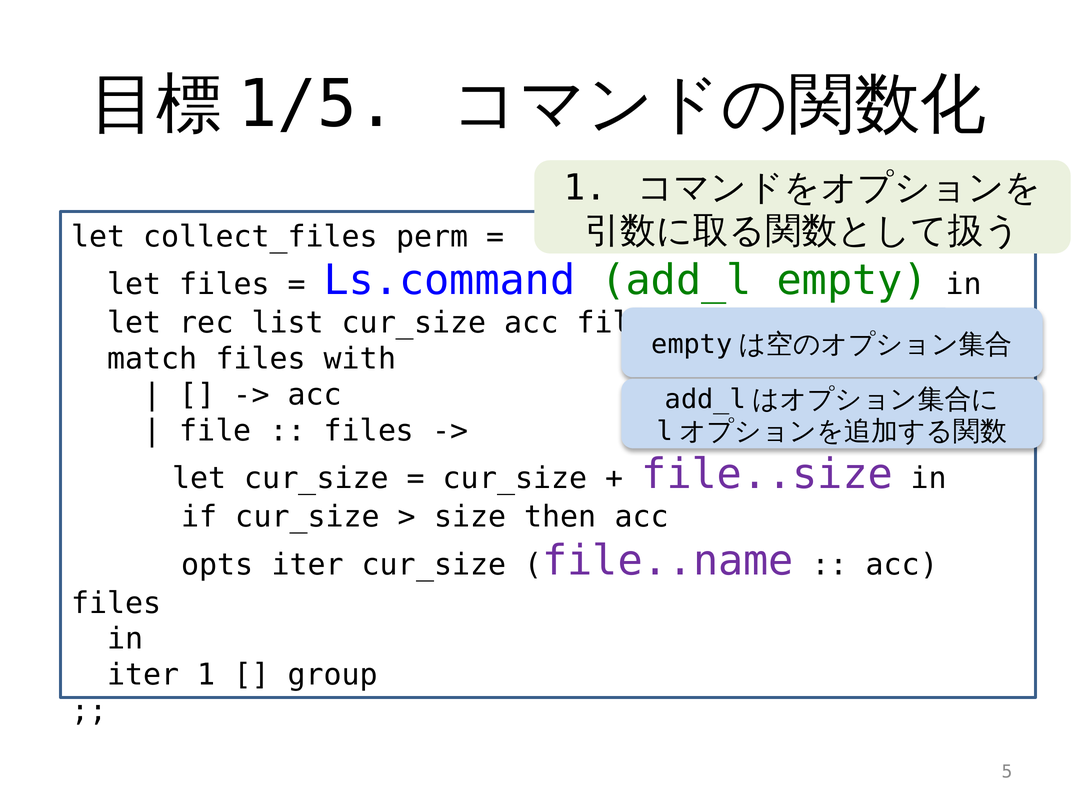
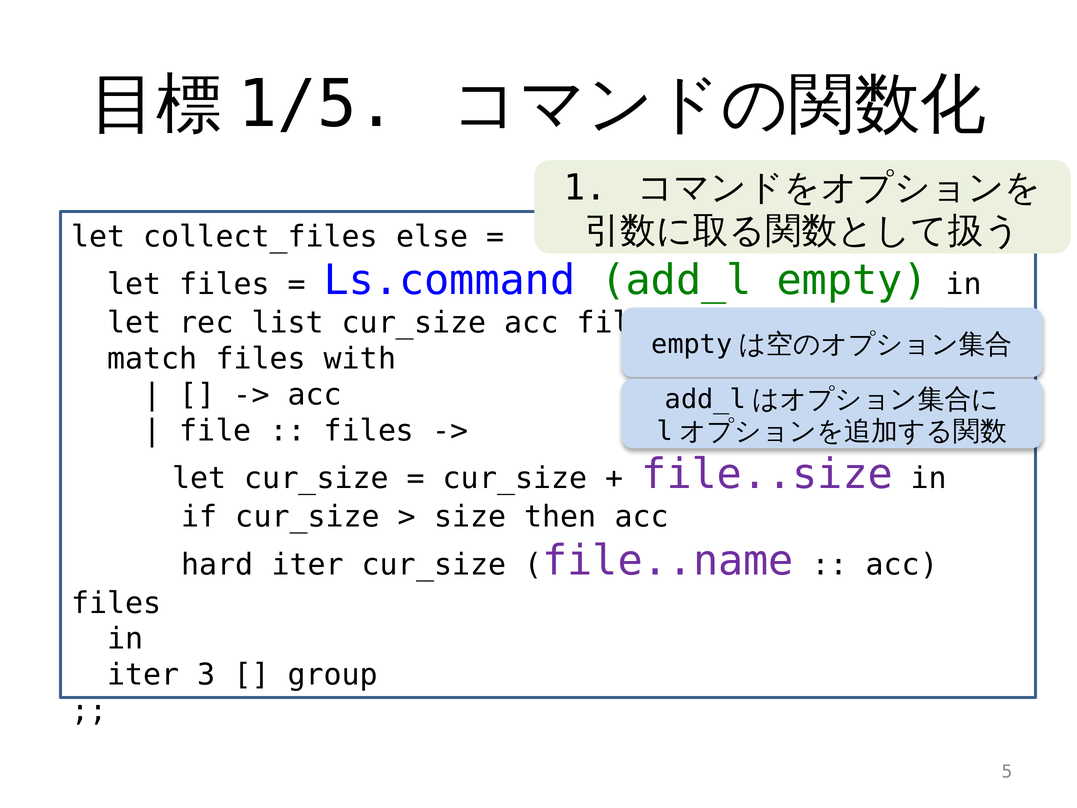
perm: perm -> else (432, 237)
opts: opts -> hard (217, 565)
iter 1: 1 -> 3 (206, 675)
